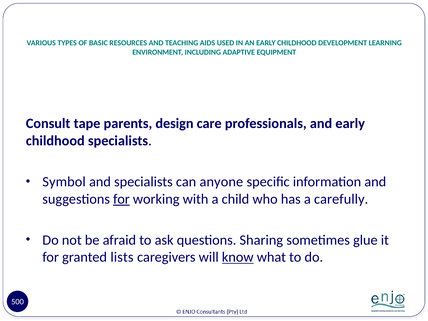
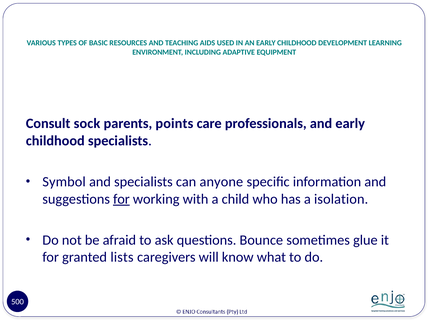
tape: tape -> sock (87, 124)
design: design -> points (174, 124)
carefully: carefully -> isolation (341, 199)
Sharing: Sharing -> Bounce (261, 240)
know underline: present -> none (238, 257)
